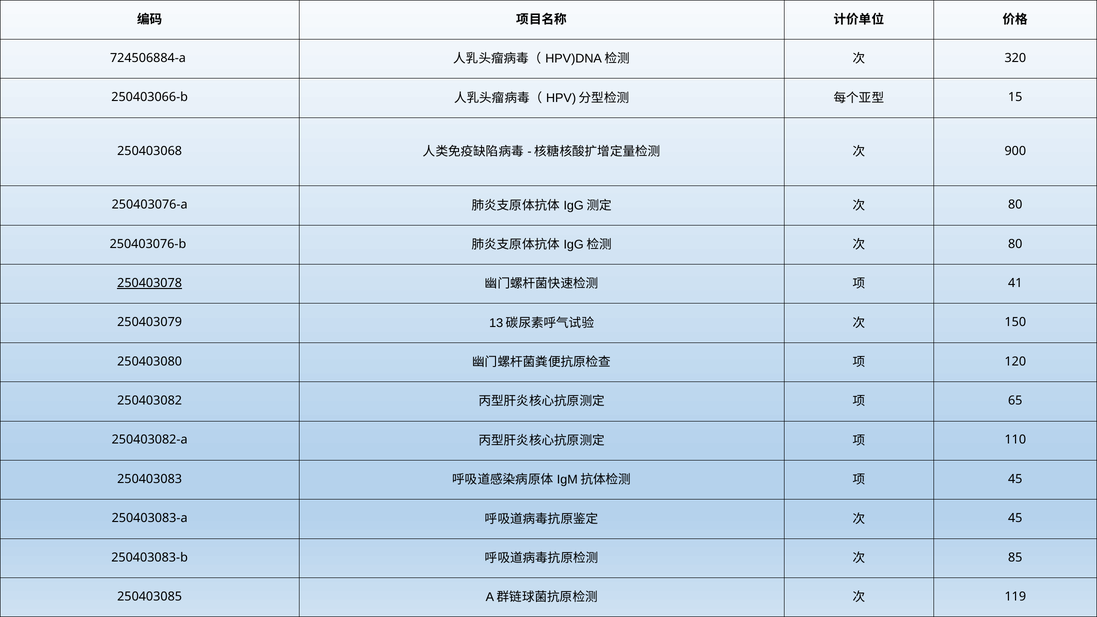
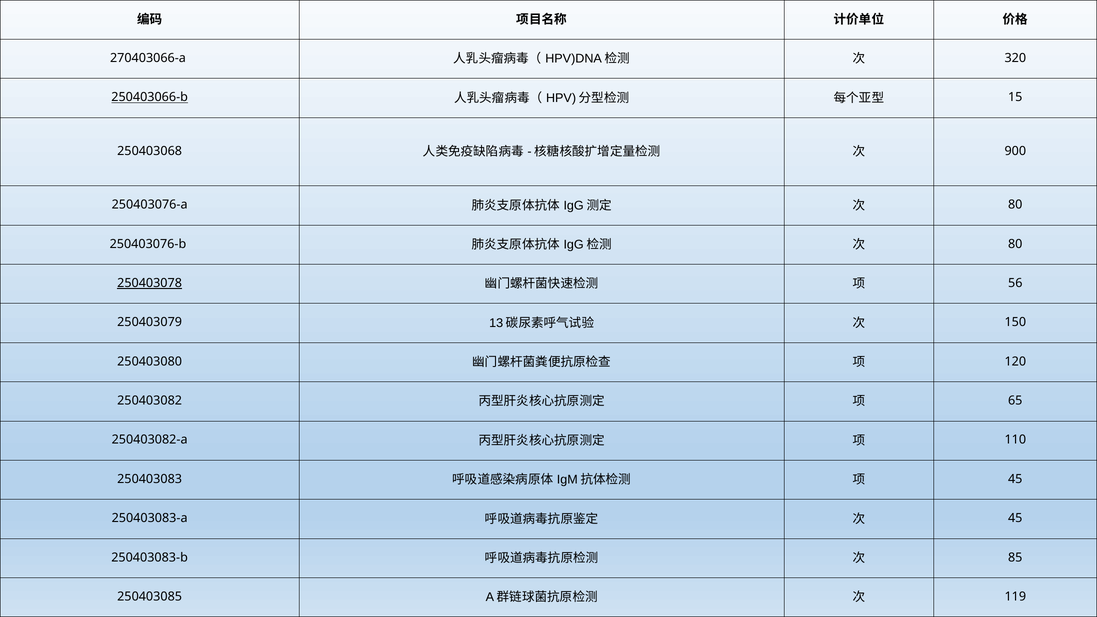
724506884-a: 724506884-a -> 270403066-a (148, 58)
250403066-b underline: none -> present (150, 97)
41: 41 -> 56 (1015, 283)
